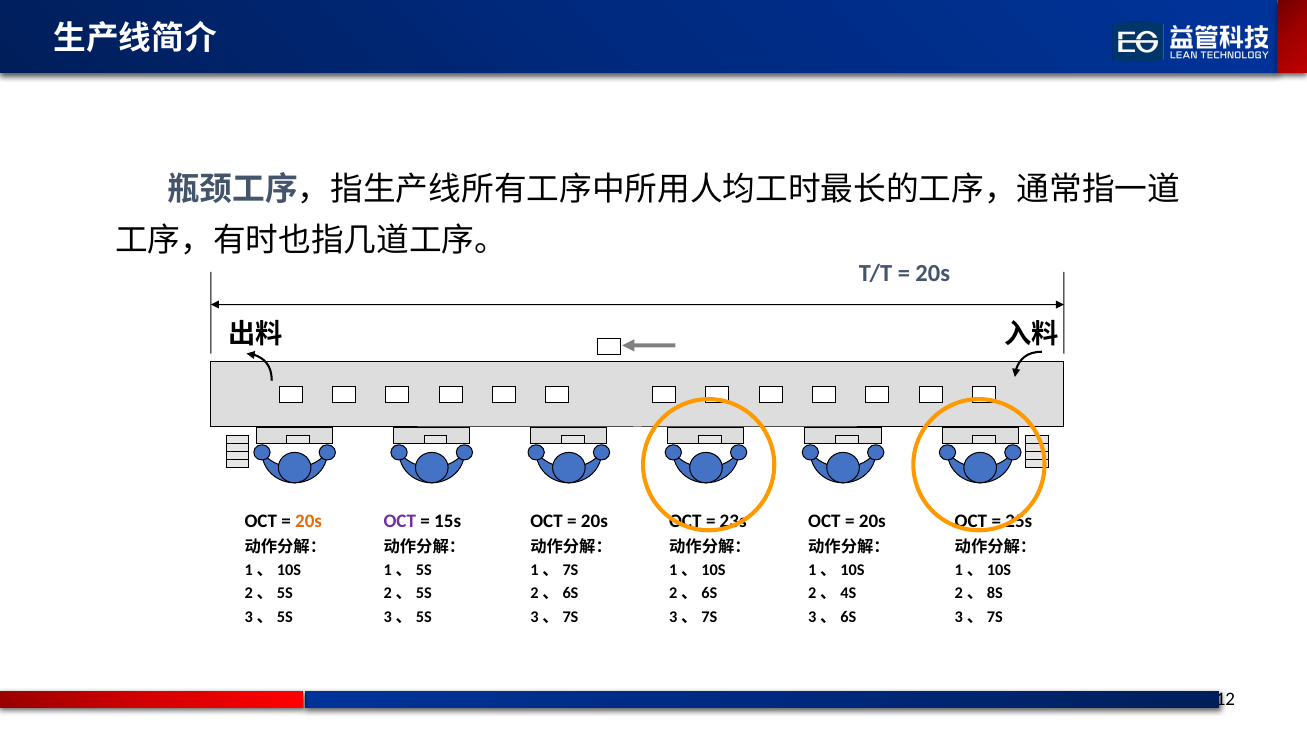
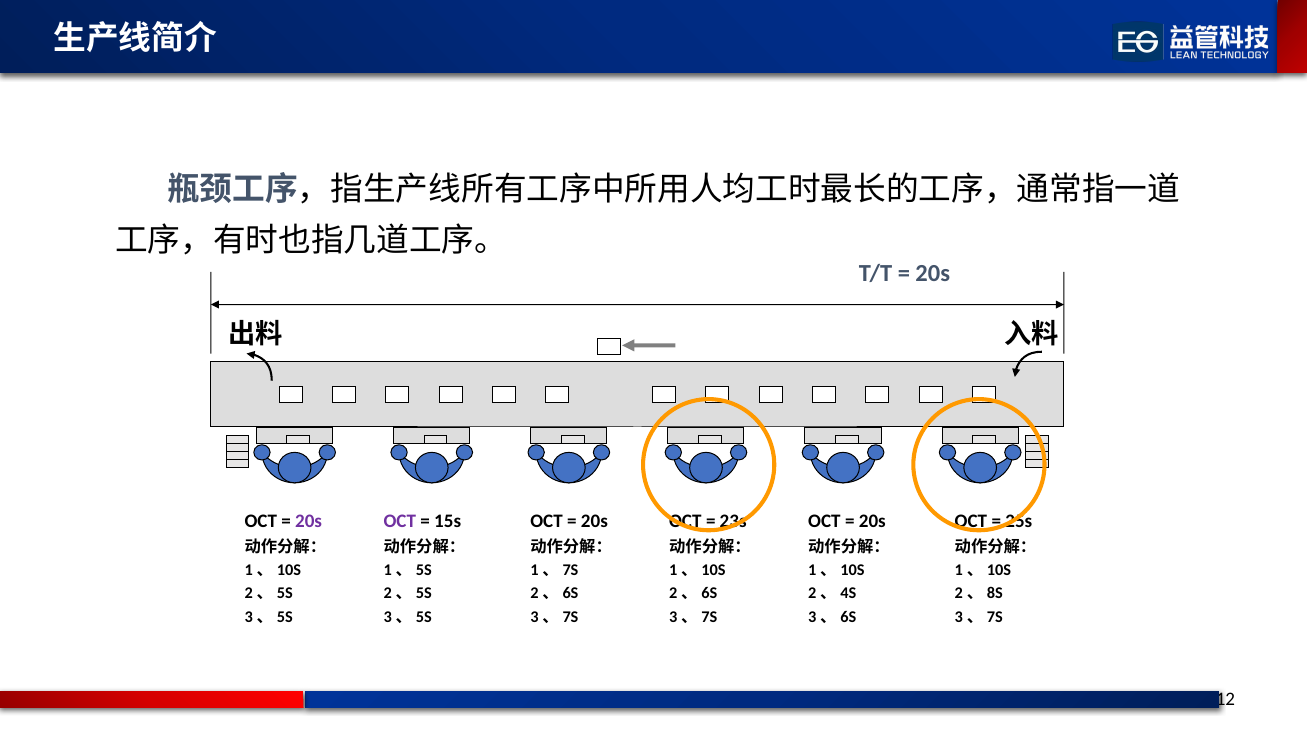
20s colour: orange -> purple (309, 522)
